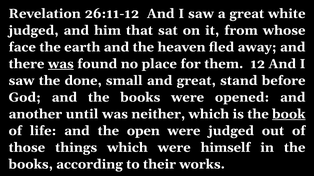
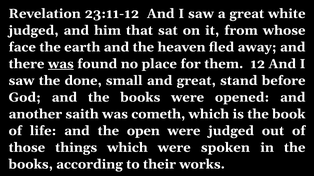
26:11-12: 26:11-12 -> 23:11-12 (112, 14)
until: until -> saith (82, 114)
neither: neither -> cometh (158, 114)
book underline: present -> none (289, 114)
himself: himself -> spoken (225, 148)
